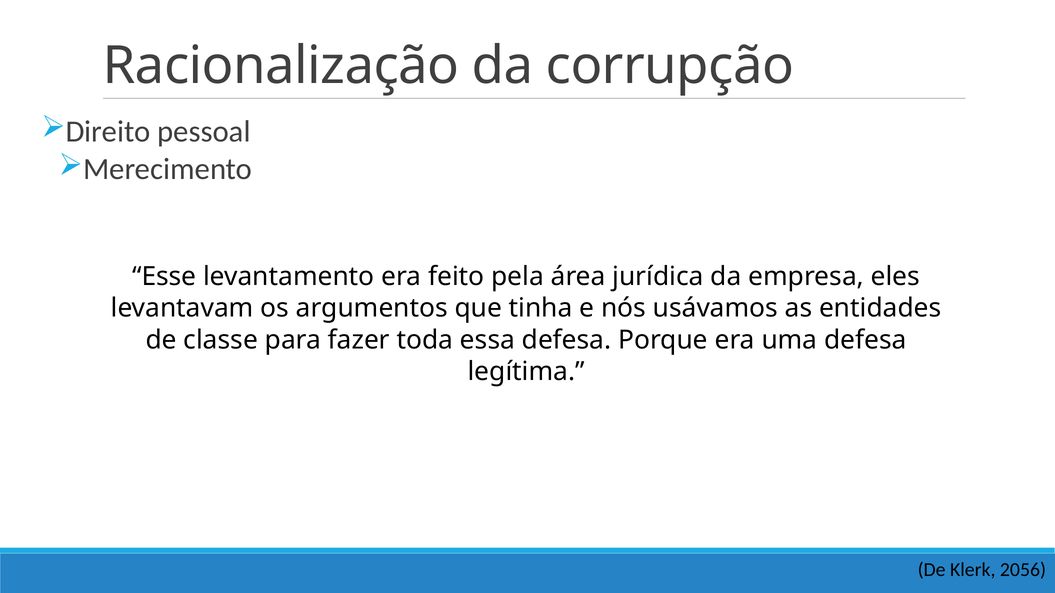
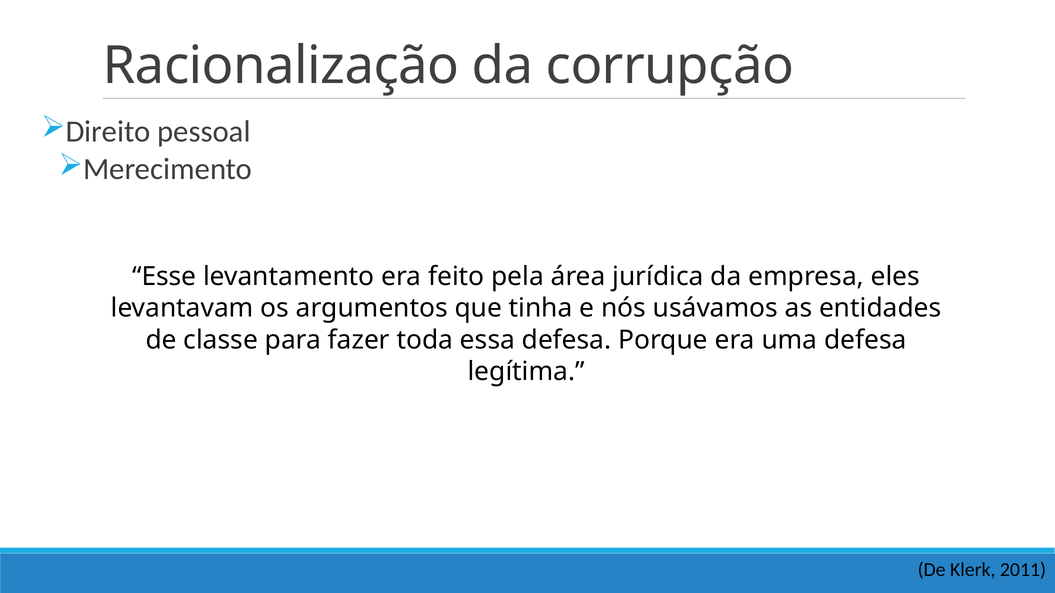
2056: 2056 -> 2011 (1023, 570)
